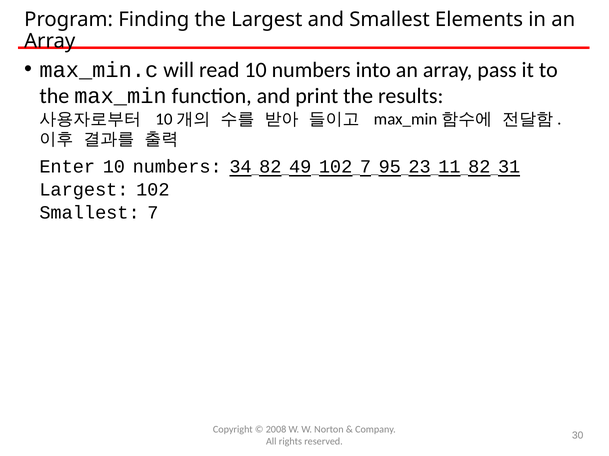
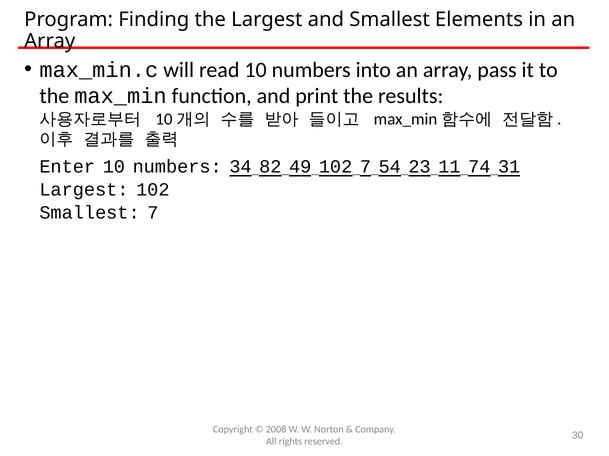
95: 95 -> 54 (390, 167)
11 82: 82 -> 74 (479, 167)
